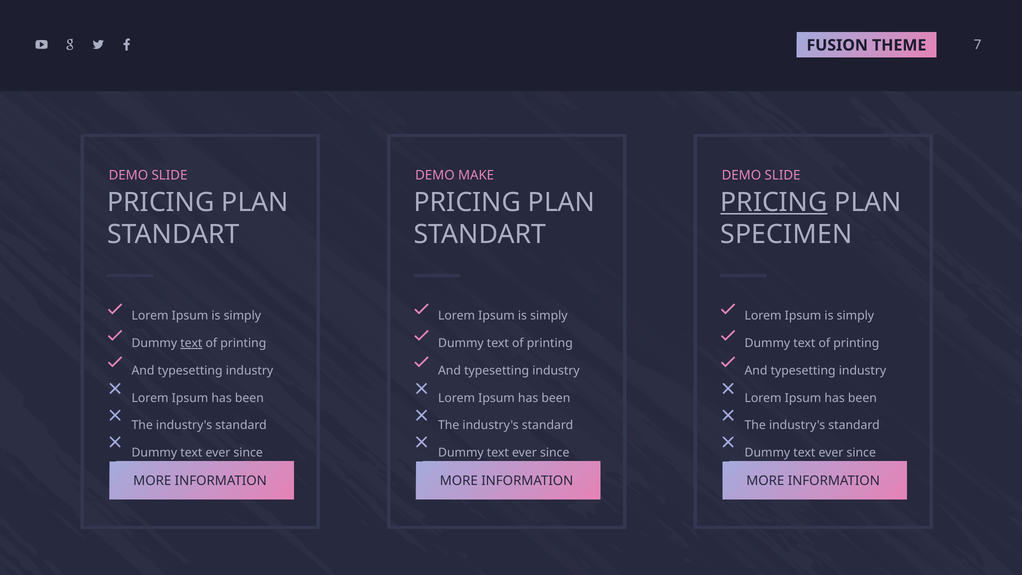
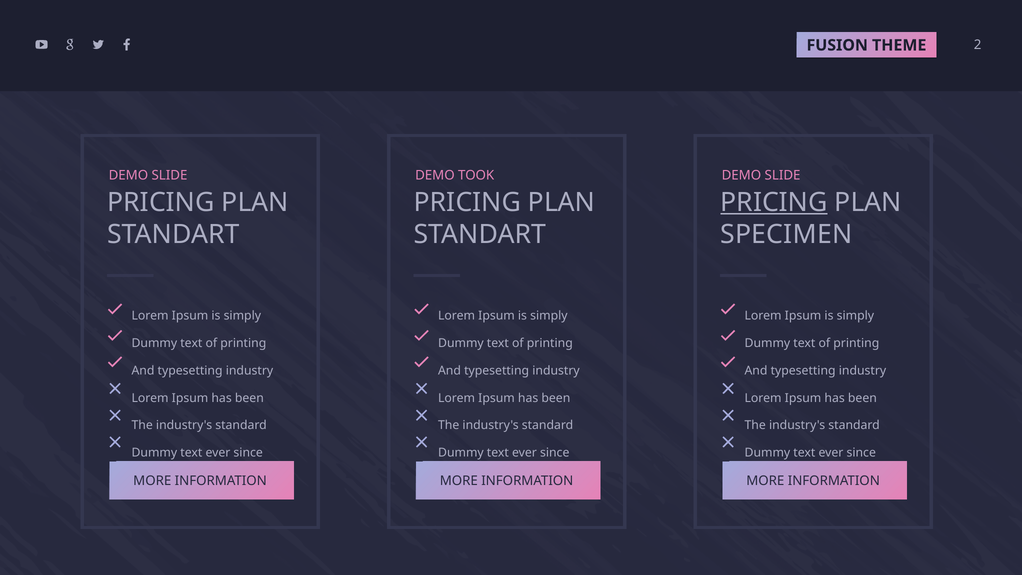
7: 7 -> 2 (978, 45)
MAKE: MAKE -> TOOK (476, 176)
text underline: present -> none (191, 343)
